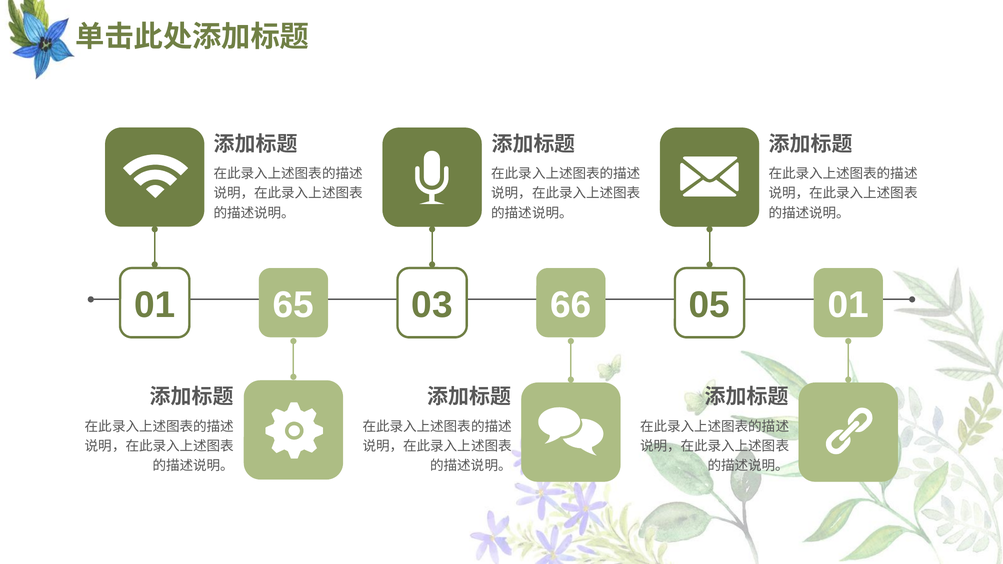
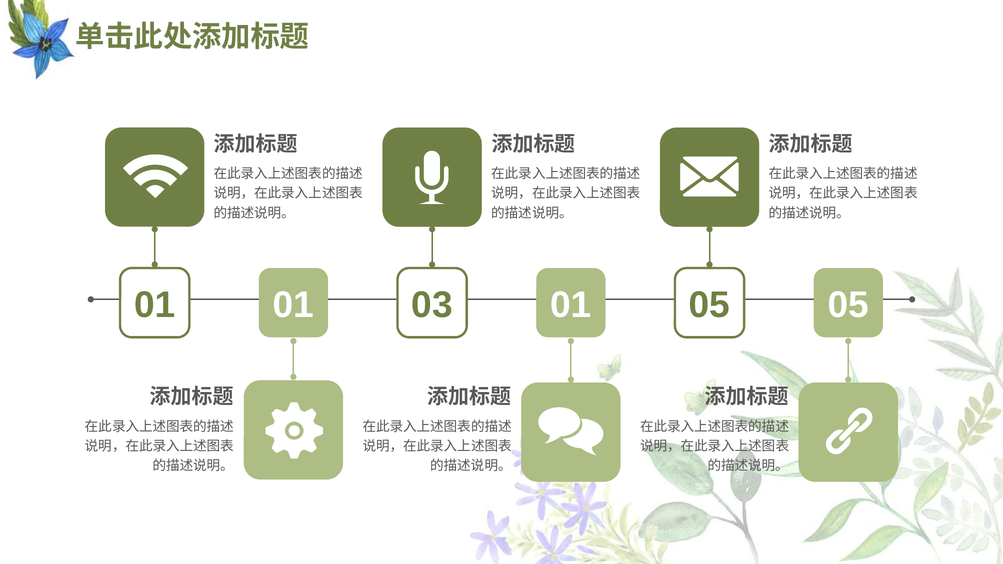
01 65: 65 -> 01 (293, 305)
03 66: 66 -> 01 (571, 305)
05 01: 01 -> 05 (848, 305)
